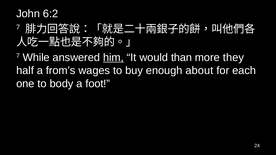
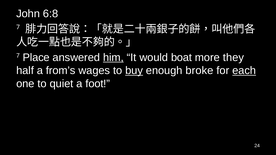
6:2: 6:2 -> 6:8 (51, 14)
While: While -> Place (36, 58)
than: than -> boat (181, 58)
buy underline: none -> present (134, 71)
about: about -> broke (199, 71)
each underline: none -> present (244, 71)
body: body -> quiet (61, 84)
